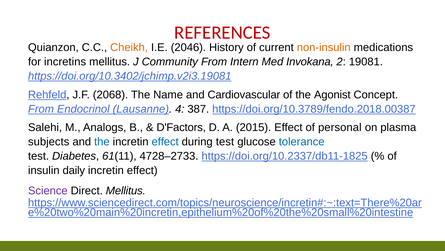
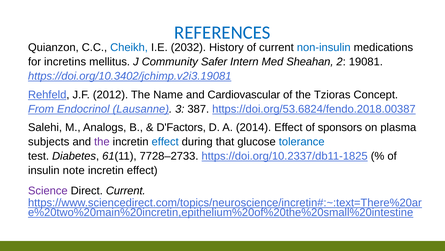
REFERENCES colour: red -> blue (222, 32)
Cheikh colour: orange -> blue (129, 47)
2046: 2046 -> 2032 (188, 47)
non-insulin colour: orange -> blue (324, 47)
Community From: From -> Safer (214, 62)
Invokana: Invokana -> Sheahan (310, 62)
2068: 2068 -> 2012 (111, 94)
Agonist: Agonist -> Tzioras (332, 94)
4: 4 -> 3 (180, 109)
https://doi.org/10.3789/fendo.2018.00387: https://doi.org/10.3789/fendo.2018.00387 -> https://doi.org/53.6824/fendo.2018.00387 (314, 109)
2015: 2015 -> 2014 (254, 127)
personal: personal -> sponsors (340, 127)
the colour: blue -> purple (102, 141)
during test: test -> that (225, 141)
4728–2733: 4728–2733 -> 7728–2733 (169, 156)
daily: daily -> note (74, 170)
Direct Mellitus: Mellitus -> Current (126, 190)
